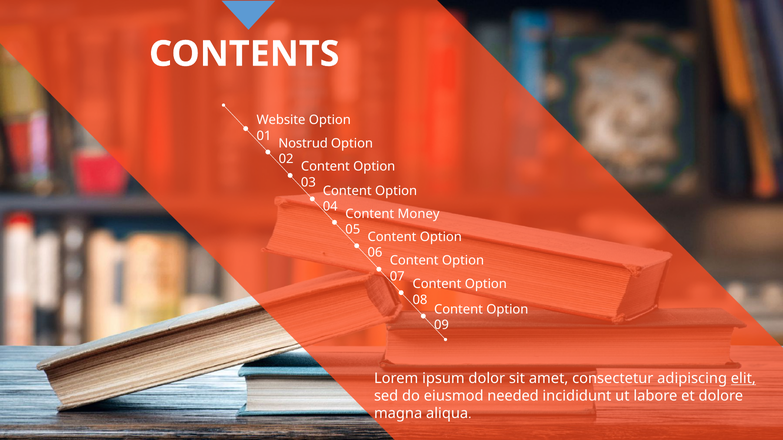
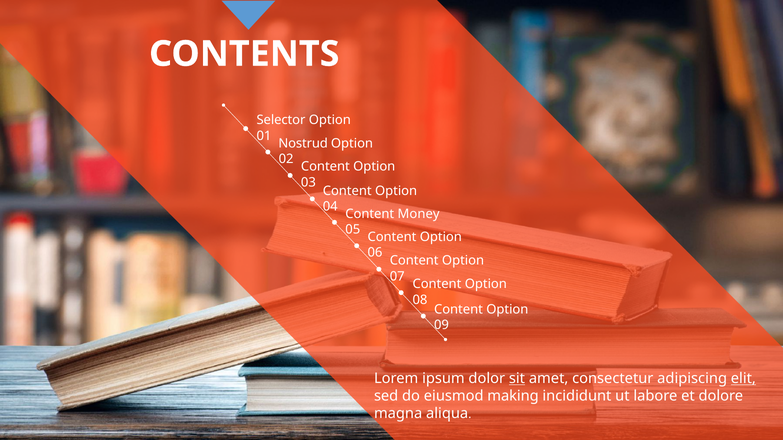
Website: Website -> Selector (281, 120)
sit underline: none -> present (517, 379)
needed: needed -> making (513, 396)
